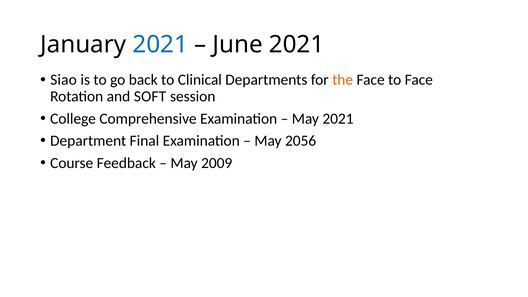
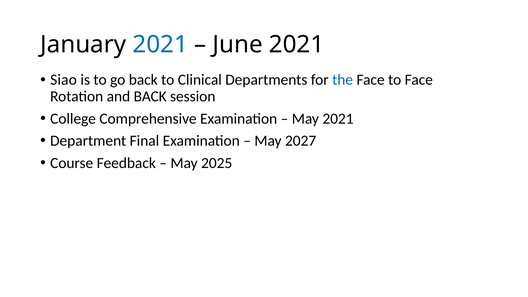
the colour: orange -> blue (343, 80)
and SOFT: SOFT -> BACK (150, 97)
2056: 2056 -> 2027 (301, 141)
2009: 2009 -> 2025 (217, 163)
